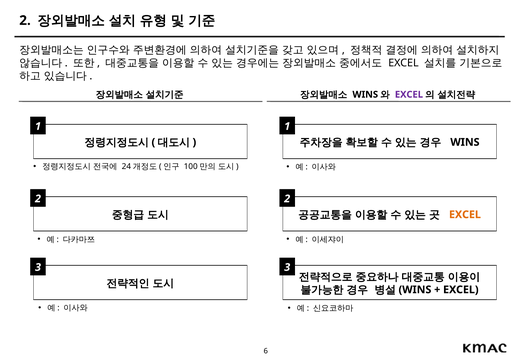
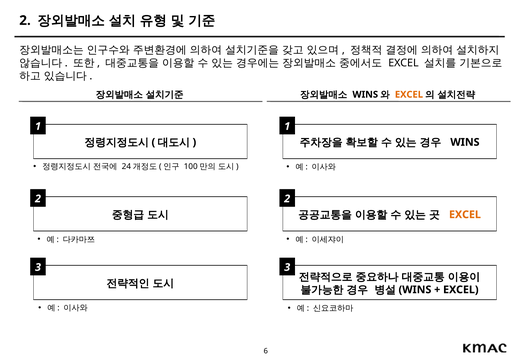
EXCEL colour: purple -> orange (409, 95)
